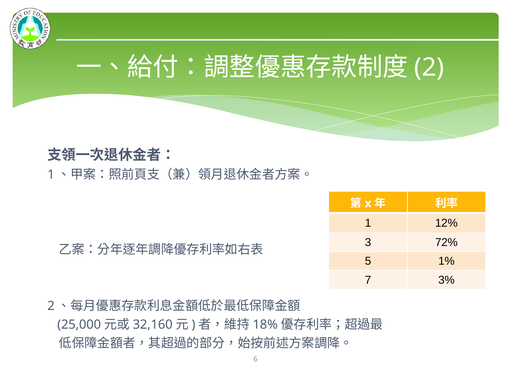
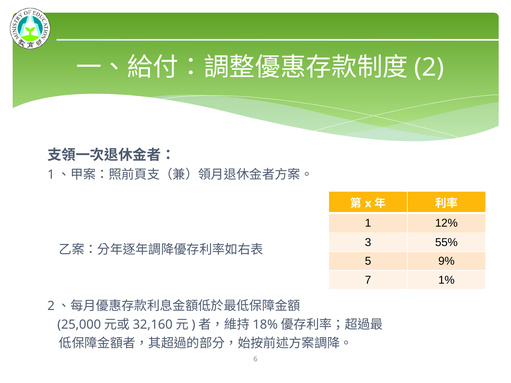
72%: 72% -> 55% (446, 243)
1%: 1% -> 9% (446, 261)
3%: 3% -> 1% (446, 280)
